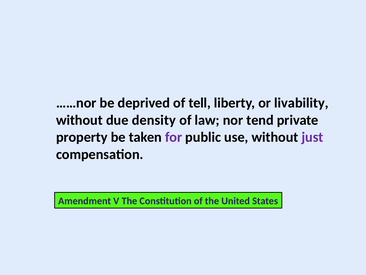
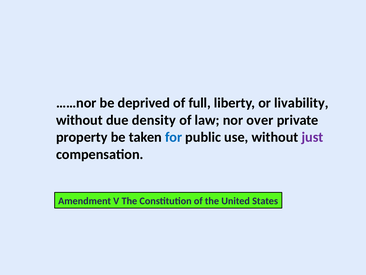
tell: tell -> full (200, 103)
tend: tend -> over (260, 120)
for colour: purple -> blue (174, 137)
